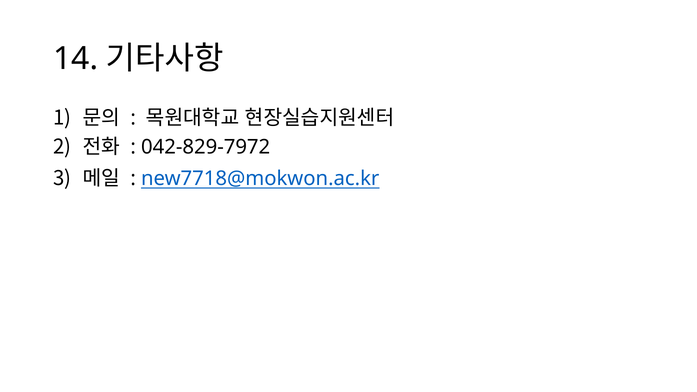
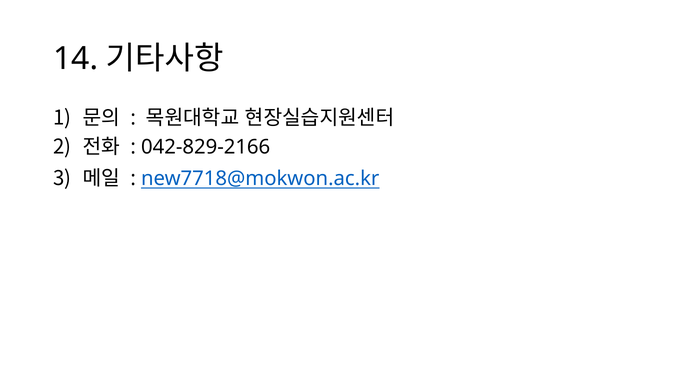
042-829-7972: 042-829-7972 -> 042-829-2166 (206, 147)
